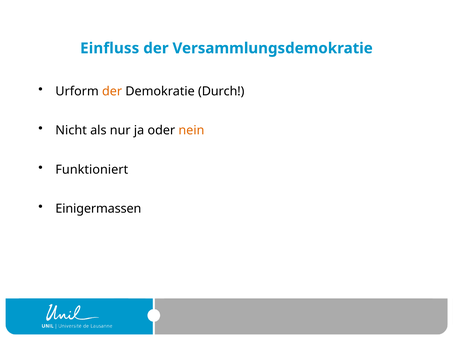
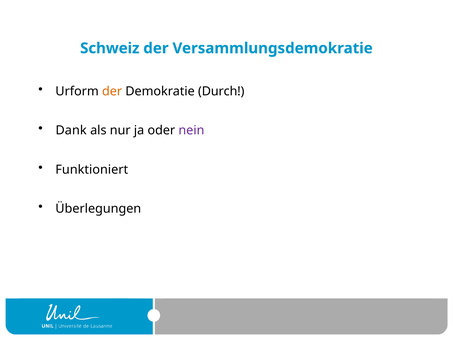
Einfluss: Einfluss -> Schweiz (110, 48)
Nicht: Nicht -> Dank (71, 130)
nein colour: orange -> purple (191, 130)
Einigermassen: Einigermassen -> Überlegungen (98, 208)
